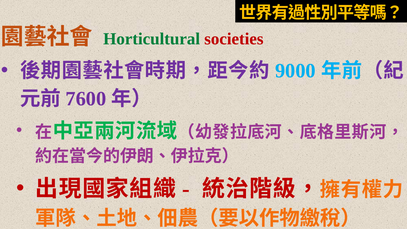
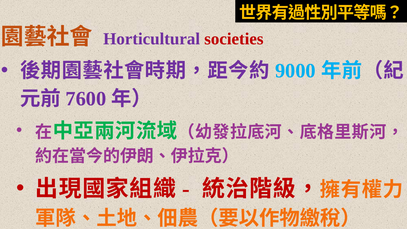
Horticultural colour: green -> purple (152, 39)
